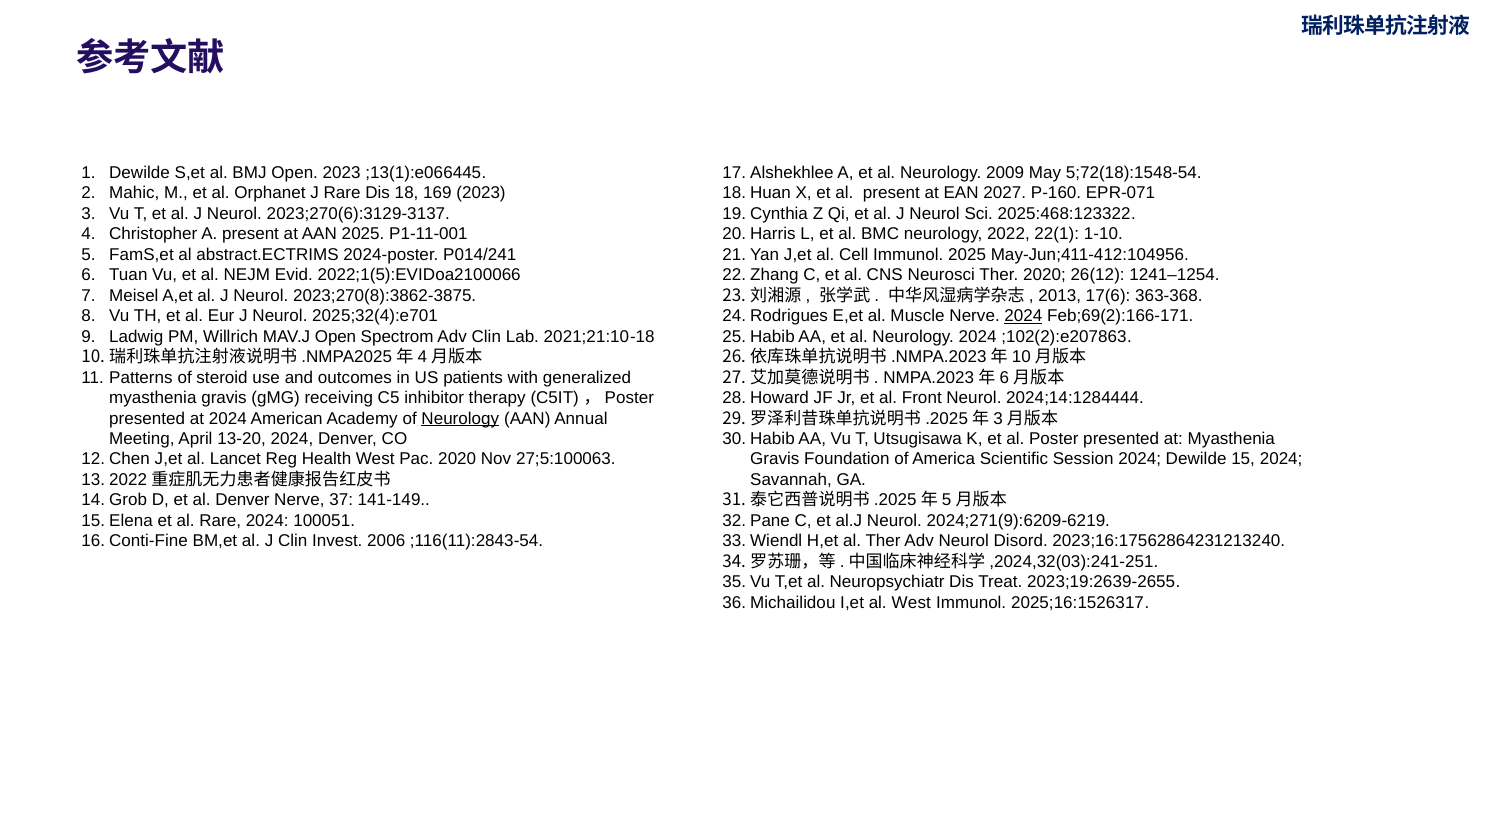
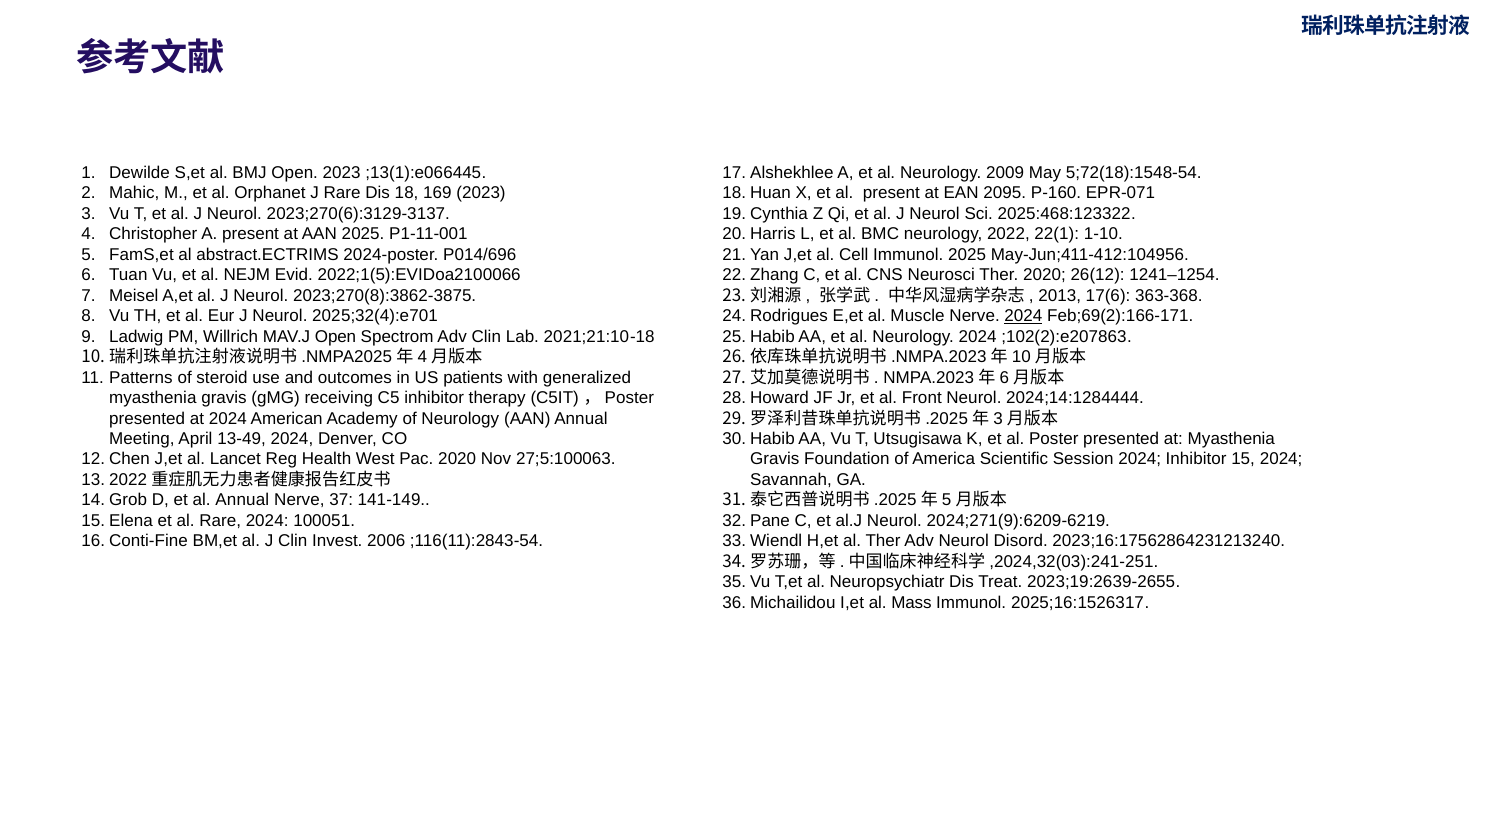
2027: 2027 -> 2095 (1005, 193)
P014/241: P014/241 -> P014/696 (480, 254)
Neurology underline: present -> none (460, 418)
13-20: 13-20 -> 13-49 (242, 439)
2024 Dewilde: Dewilde -> Inhibitor (1196, 459)
al Denver: Denver -> Annual (242, 500)
al West: West -> Mass (911, 602)
